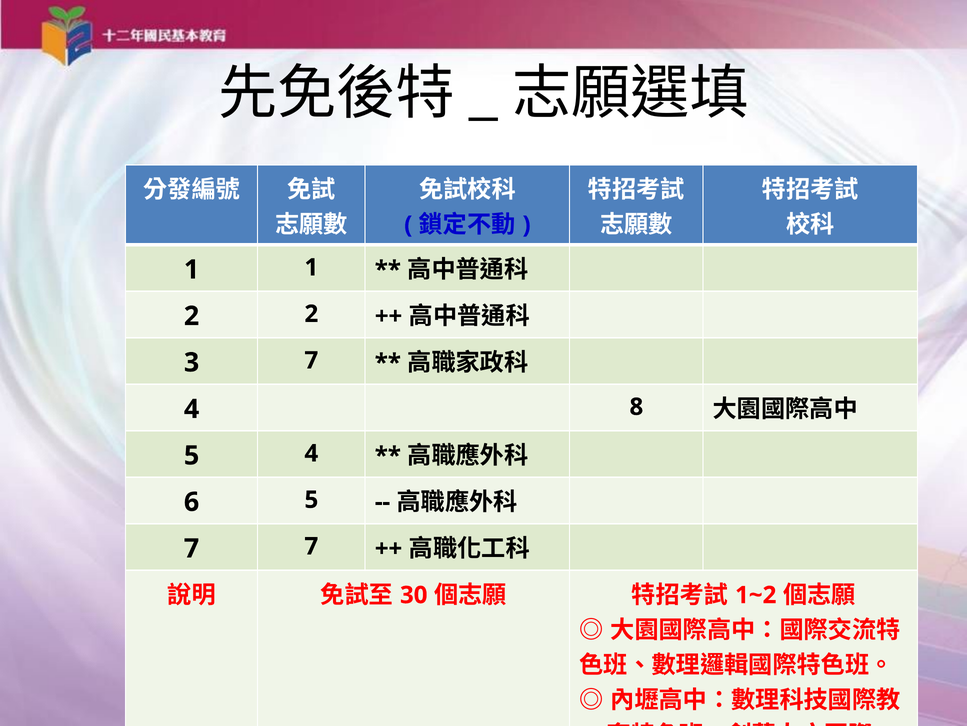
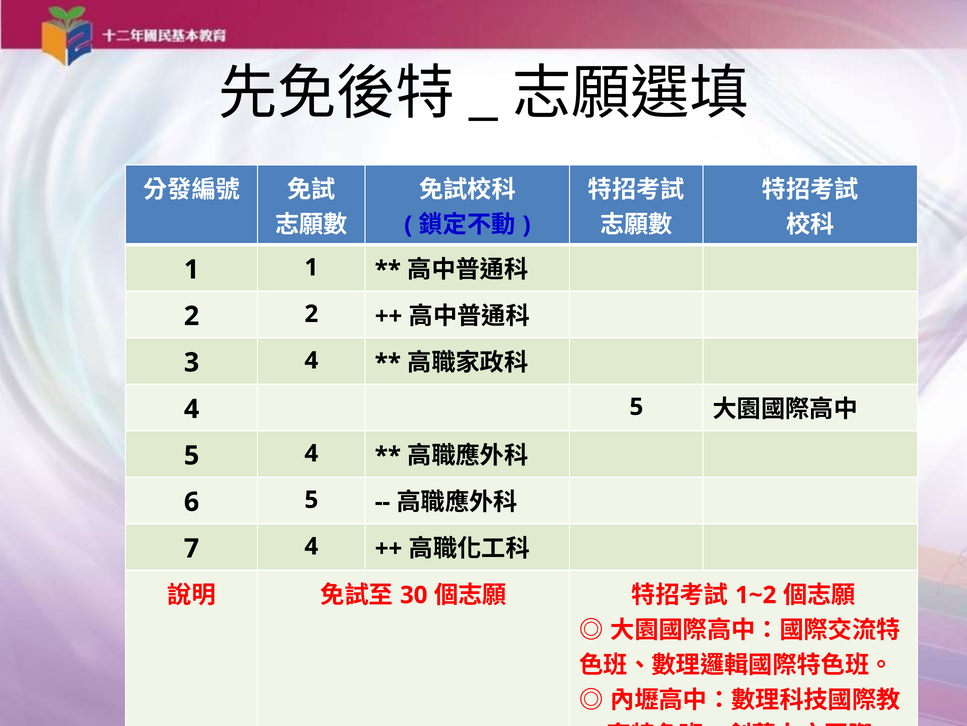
3 7: 7 -> 4 (311, 360)
4 8: 8 -> 5 (636, 406)
7 7: 7 -> 4 (311, 546)
